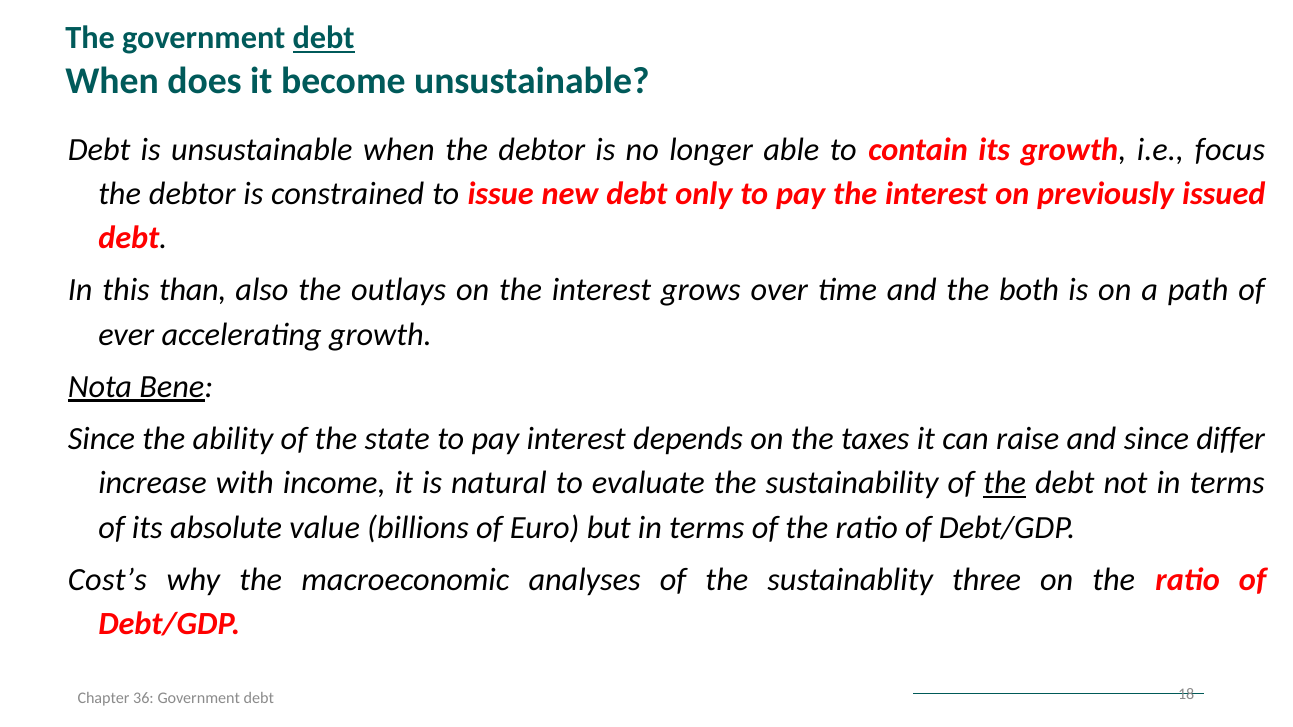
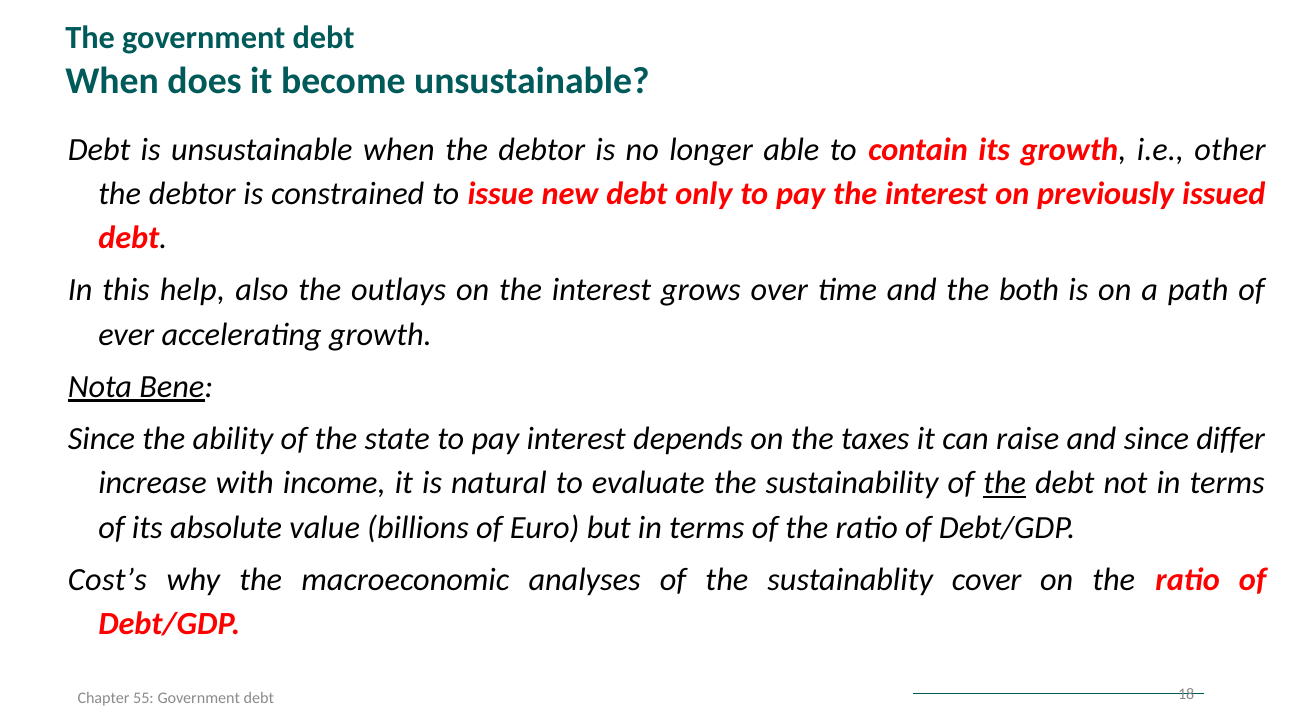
debt underline: present -> none (324, 38)
focus: focus -> other (1230, 150)
than: than -> help (192, 290)
three: three -> cover (987, 580)
36: 36 -> 55 (143, 699)
